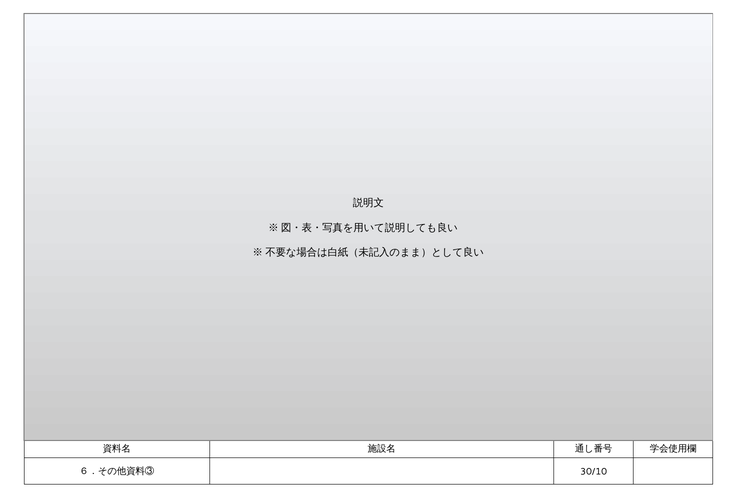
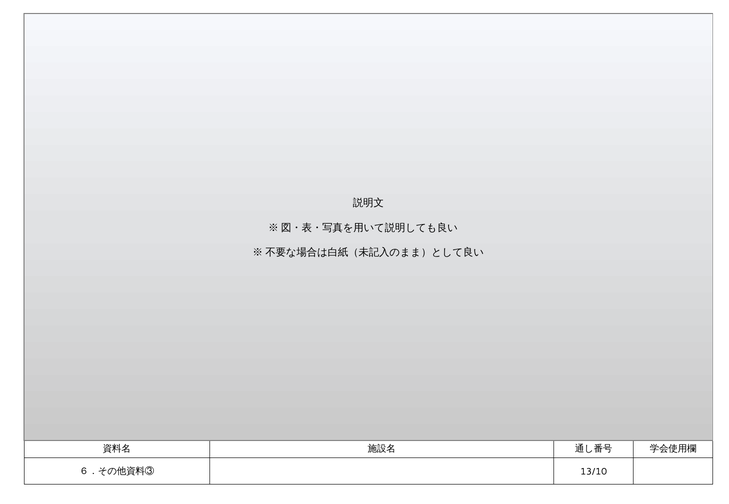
30/10: 30/10 -> 13/10 (594, 472)
